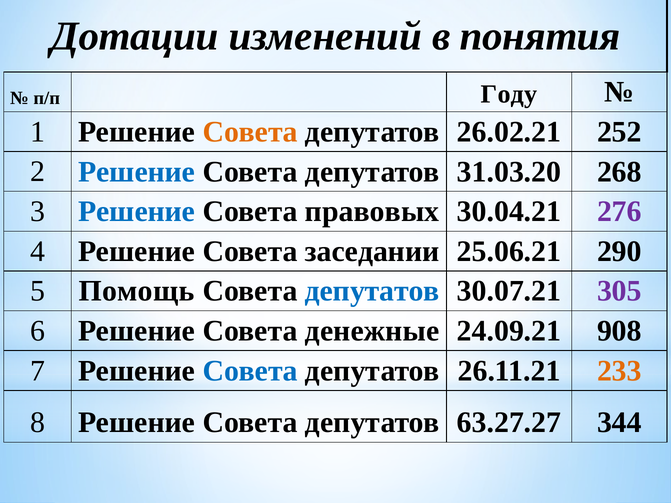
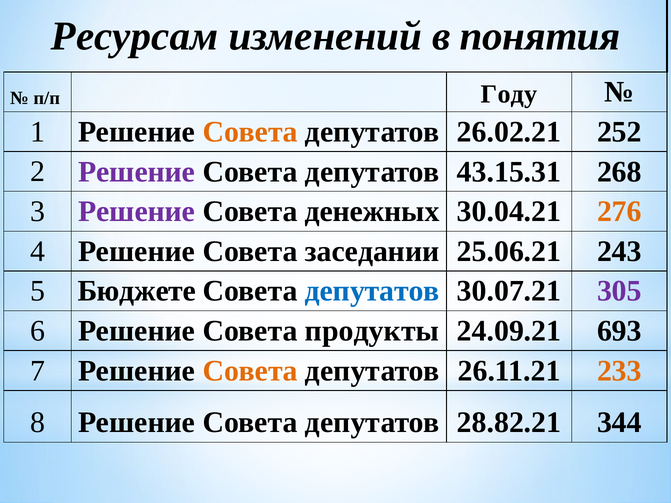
Дотации: Дотации -> Ресурсам (135, 36)
Решение colour: blue -> purple (137, 172)
31.03.20: 31.03.20 -> 43.15.31 (509, 172)
Решение colour: blue -> purple (137, 212)
правовых: правовых -> денежных (372, 212)
276 colour: purple -> orange (619, 212)
290: 290 -> 243 (619, 251)
Помощь: Помощь -> Бюджете (137, 291)
денежные: денежные -> продукты (372, 331)
908: 908 -> 693 (619, 331)
Совета colour: blue -> orange (250, 371)
63.27.27: 63.27.27 -> 28.82.21 (509, 423)
